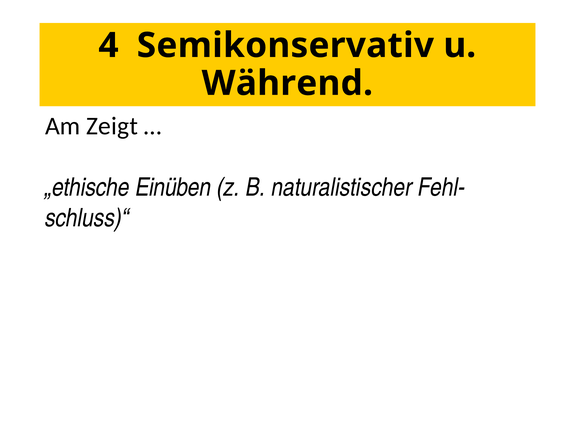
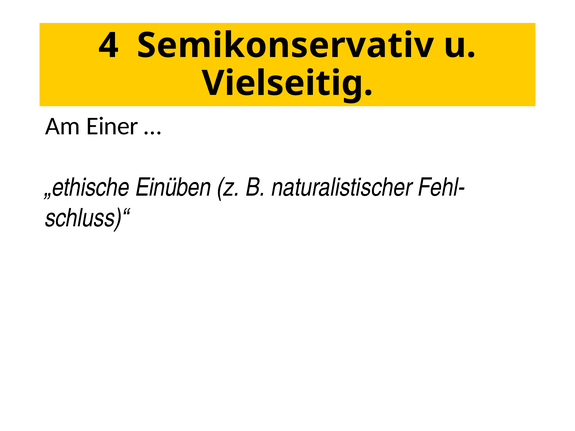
Während: Während -> Vielseitig (287, 83)
Zeigt: Zeigt -> Einer (112, 126)
